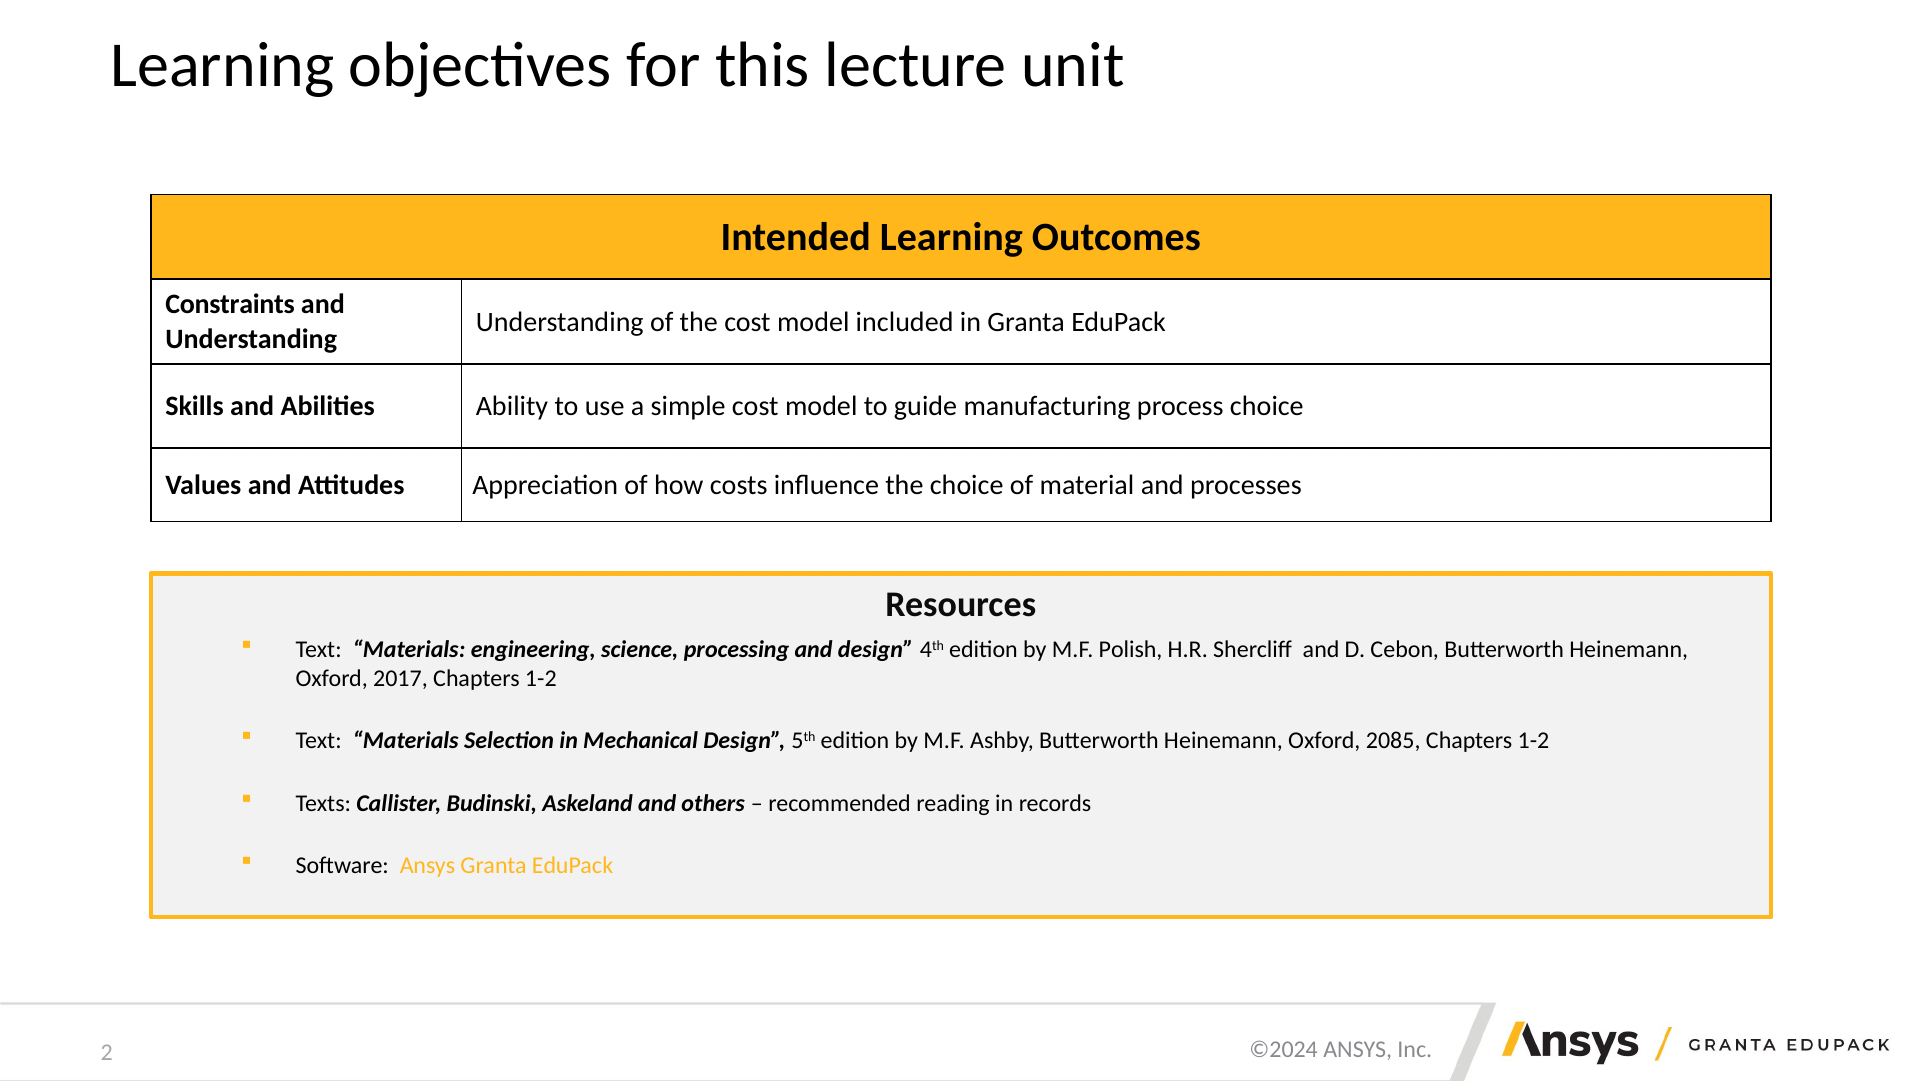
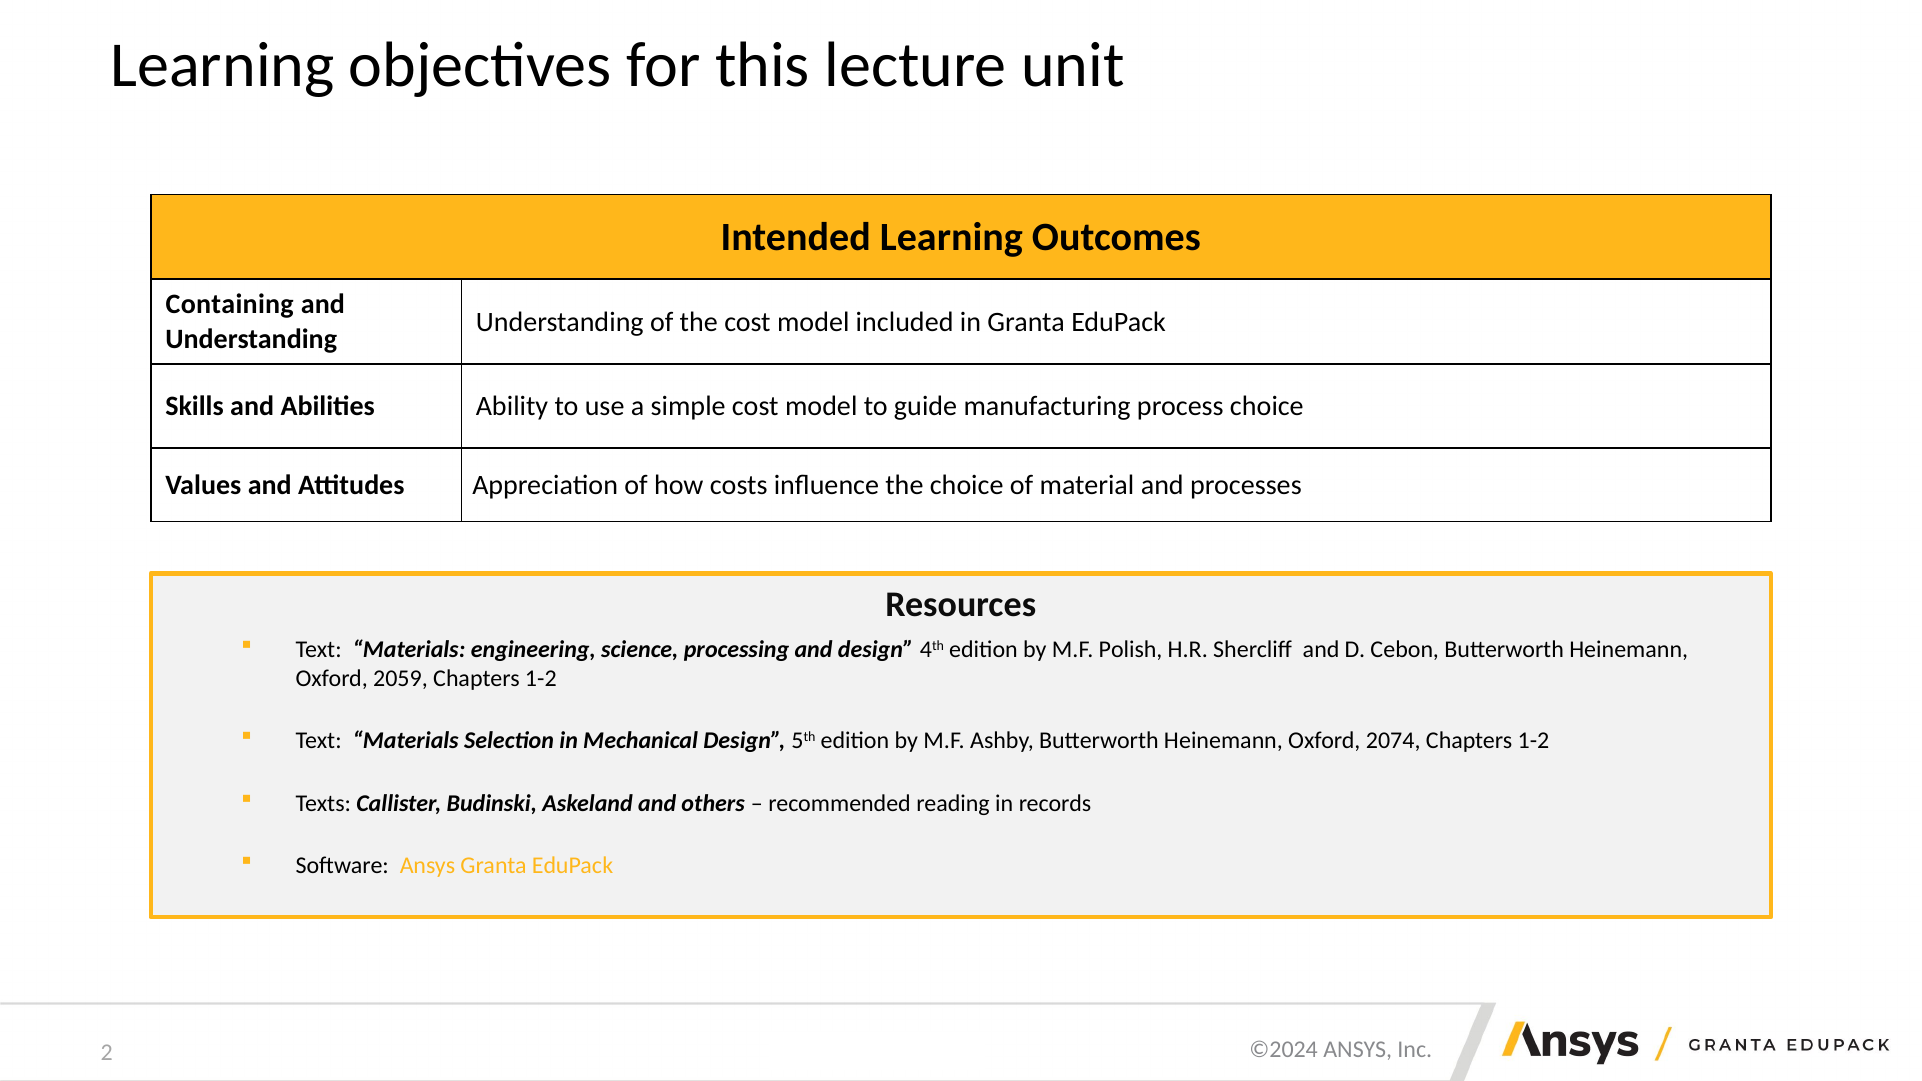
Constraints: Constraints -> Containing (230, 305)
2017: 2017 -> 2059 (400, 678)
2085: 2085 -> 2074 (1393, 741)
